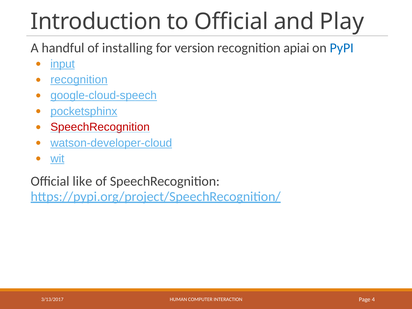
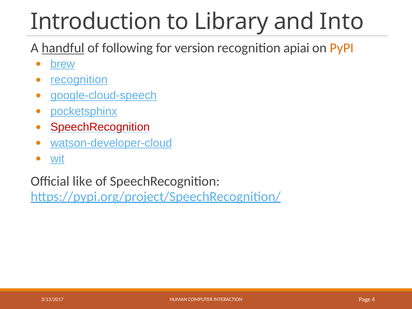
to Official: Official -> Library (231, 22)
Play: Play -> Into (342, 22)
handful underline: none -> present (63, 48)
installing: installing -> following (127, 48)
PyPI colour: blue -> orange (342, 48)
input: input -> brew (63, 64)
